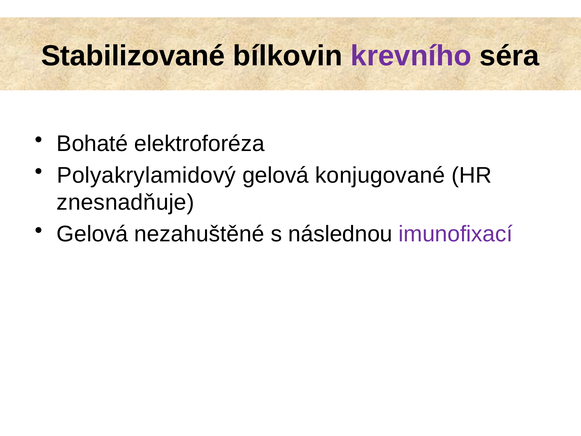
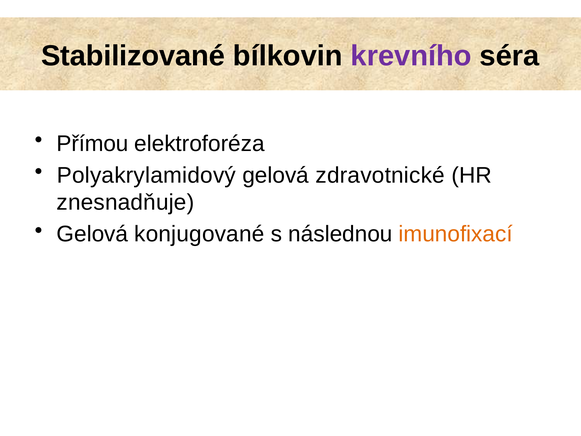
Bohaté: Bohaté -> Přímou (92, 144)
konjugované: konjugované -> zdravotnické (380, 175)
nezahuštěné: nezahuštěné -> konjugované (199, 234)
imunofixací colour: purple -> orange (456, 234)
